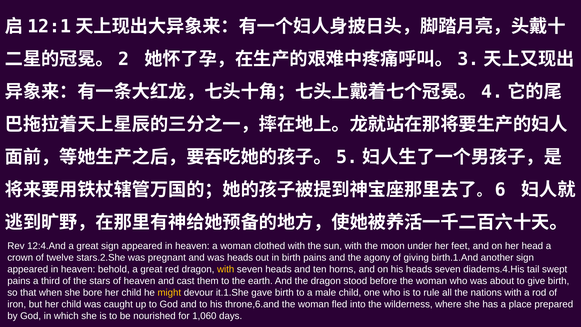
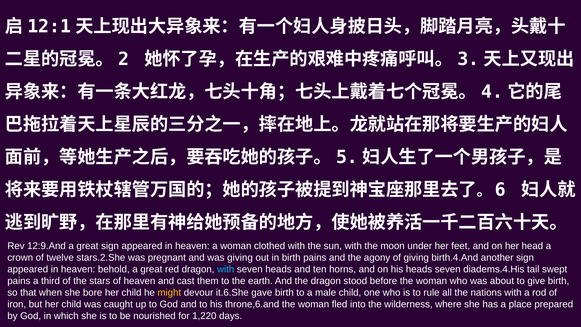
12:4.And: 12:4.And -> 12:9.And (46, 246)
was heads: heads -> giving (240, 258)
birth.1.And: birth.1.And -> birth.4.And (455, 258)
with colour: yellow -> light blue (226, 269)
it.1.She: it.1.She -> it.6.She (232, 292)
1,060: 1,060 -> 1,220 (204, 316)
